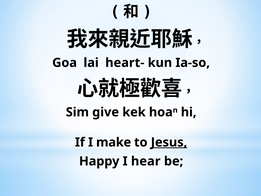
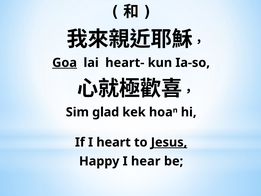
Goa underline: none -> present (65, 63)
give: give -> glad (106, 112)
make: make -> heart (114, 142)
